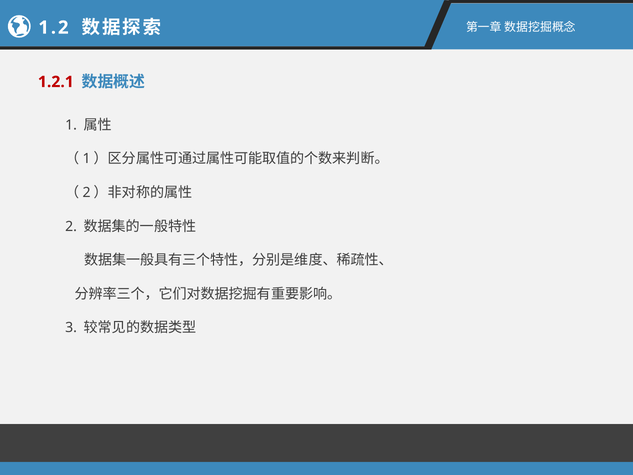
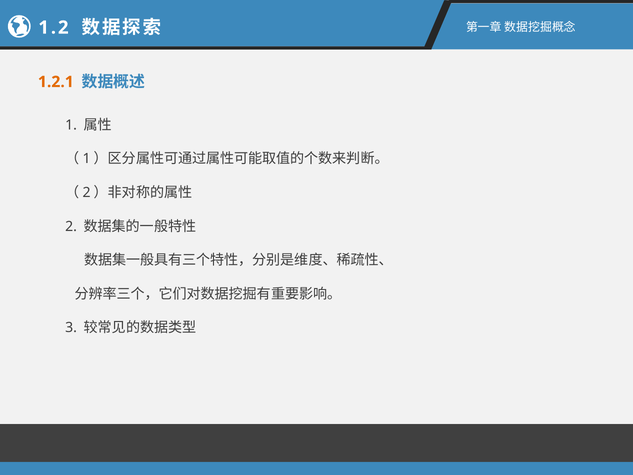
1.2.1 colour: red -> orange (56, 82)
